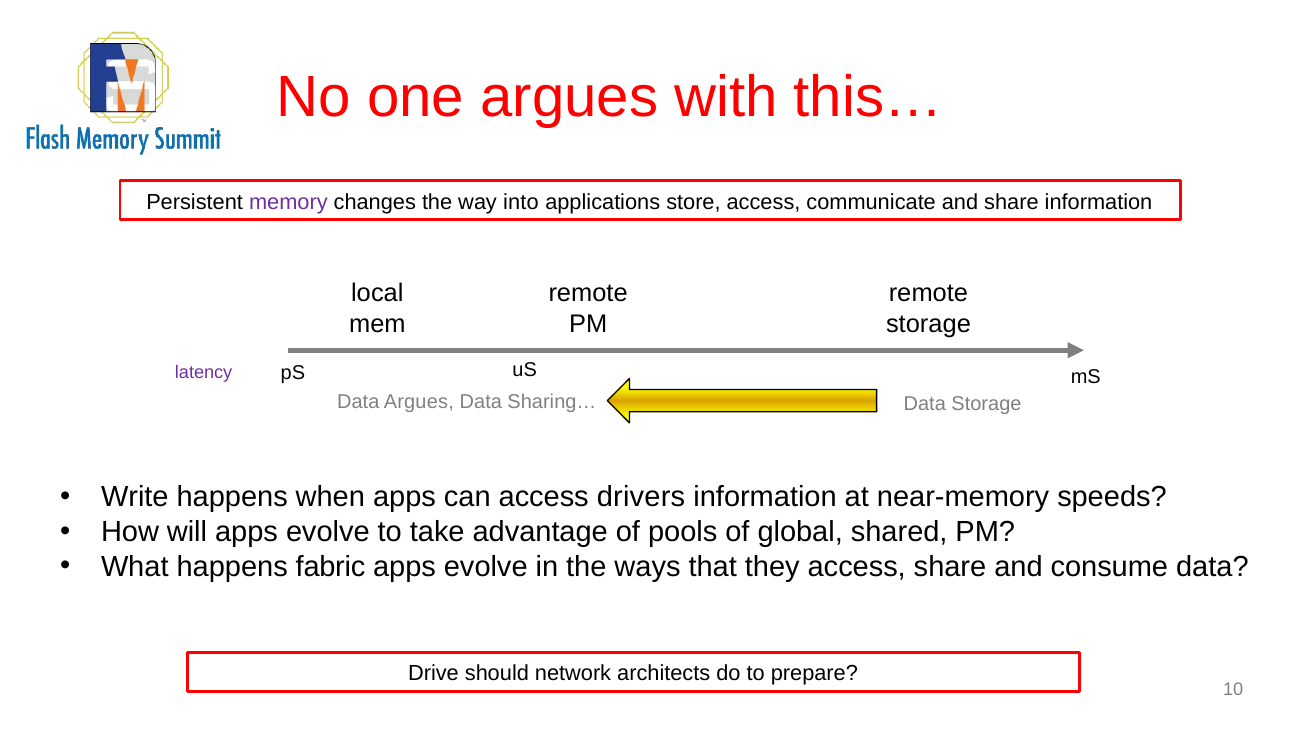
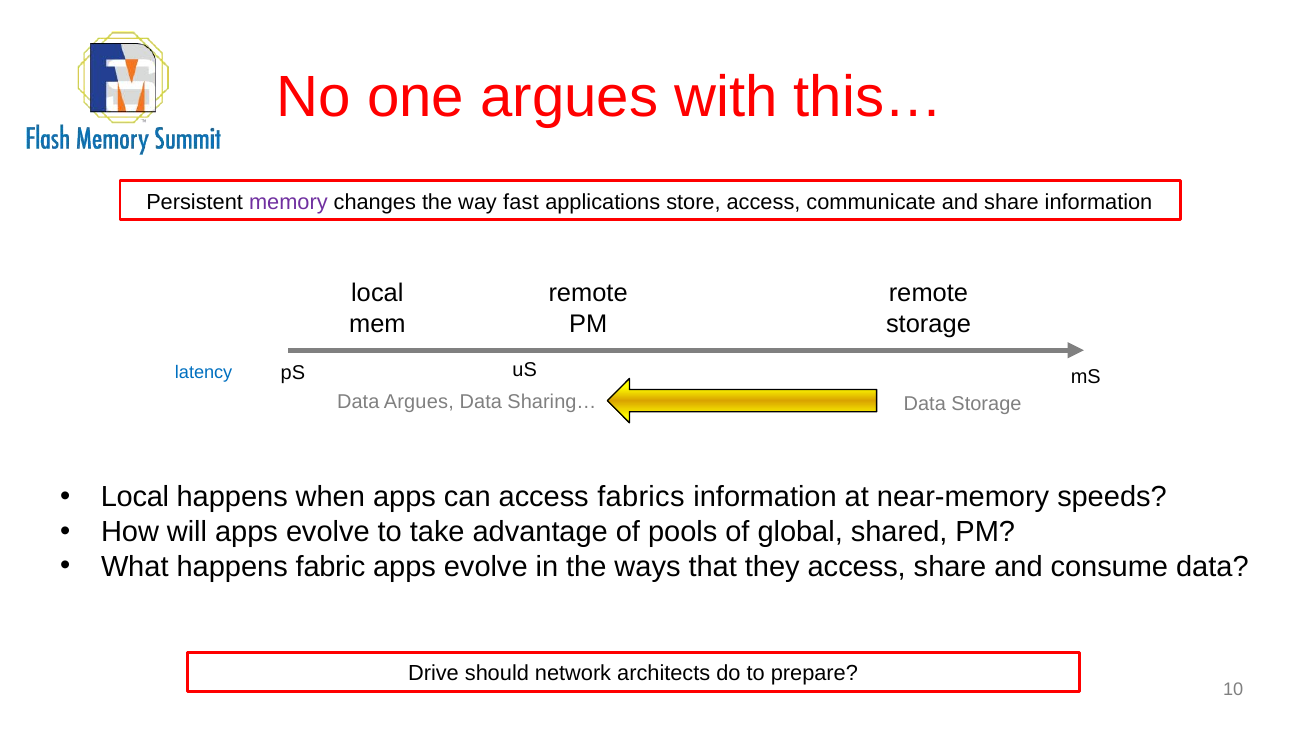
into: into -> fast (521, 202)
latency colour: purple -> blue (204, 372)
Write: Write -> Local (135, 497)
drivers: drivers -> fabrics (641, 497)
